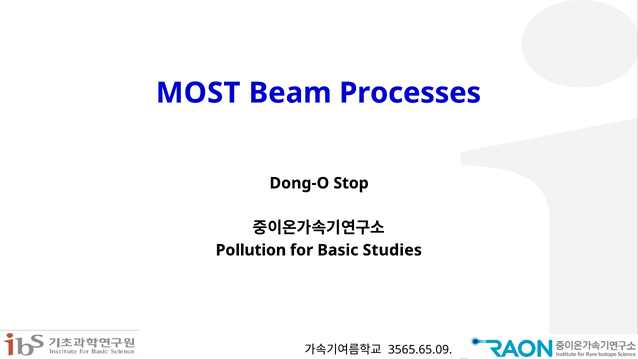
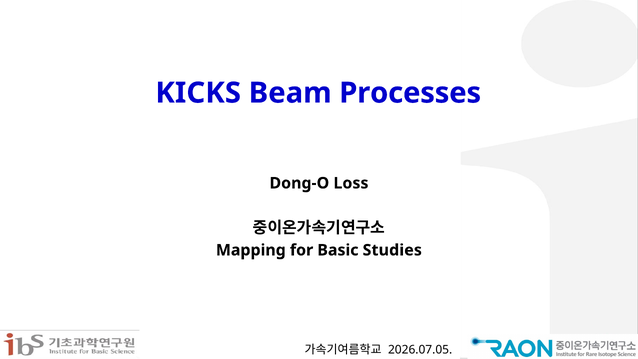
MOST: MOST -> KICKS (198, 93)
Stop: Stop -> Loss (351, 183)
Pollution: Pollution -> Mapping (251, 250)
3565.65.09: 3565.65.09 -> 2026.07.05 (420, 350)
